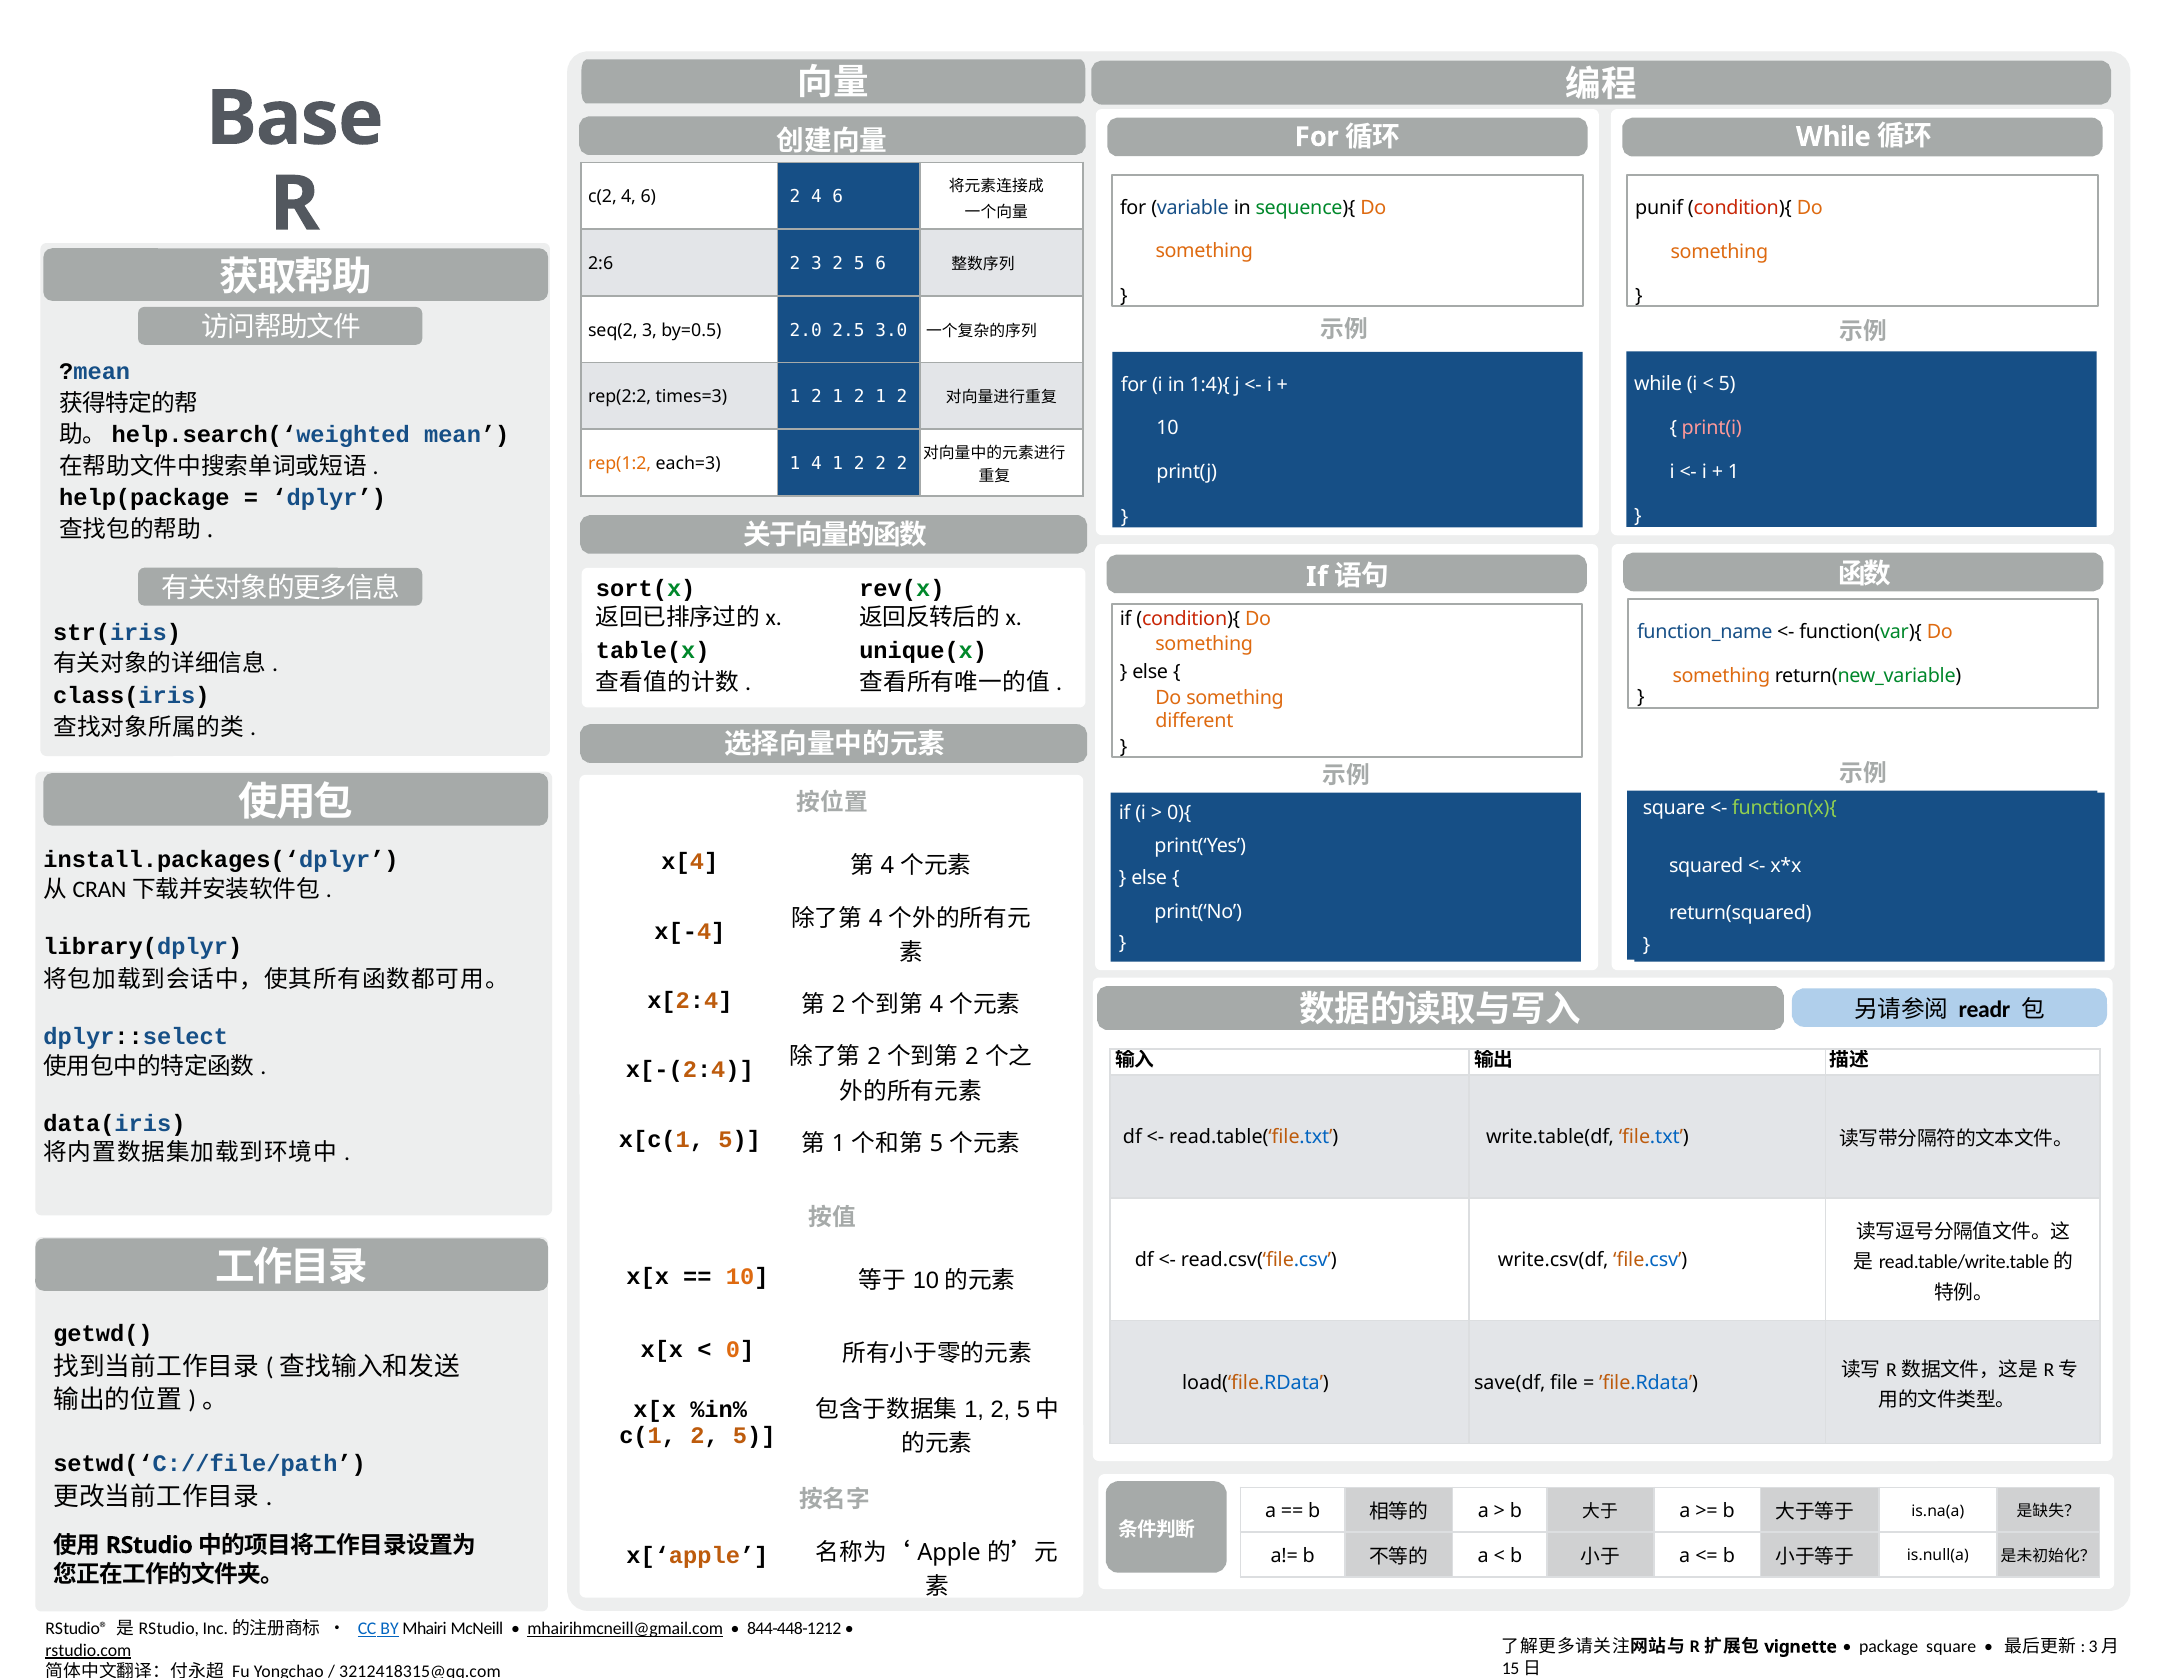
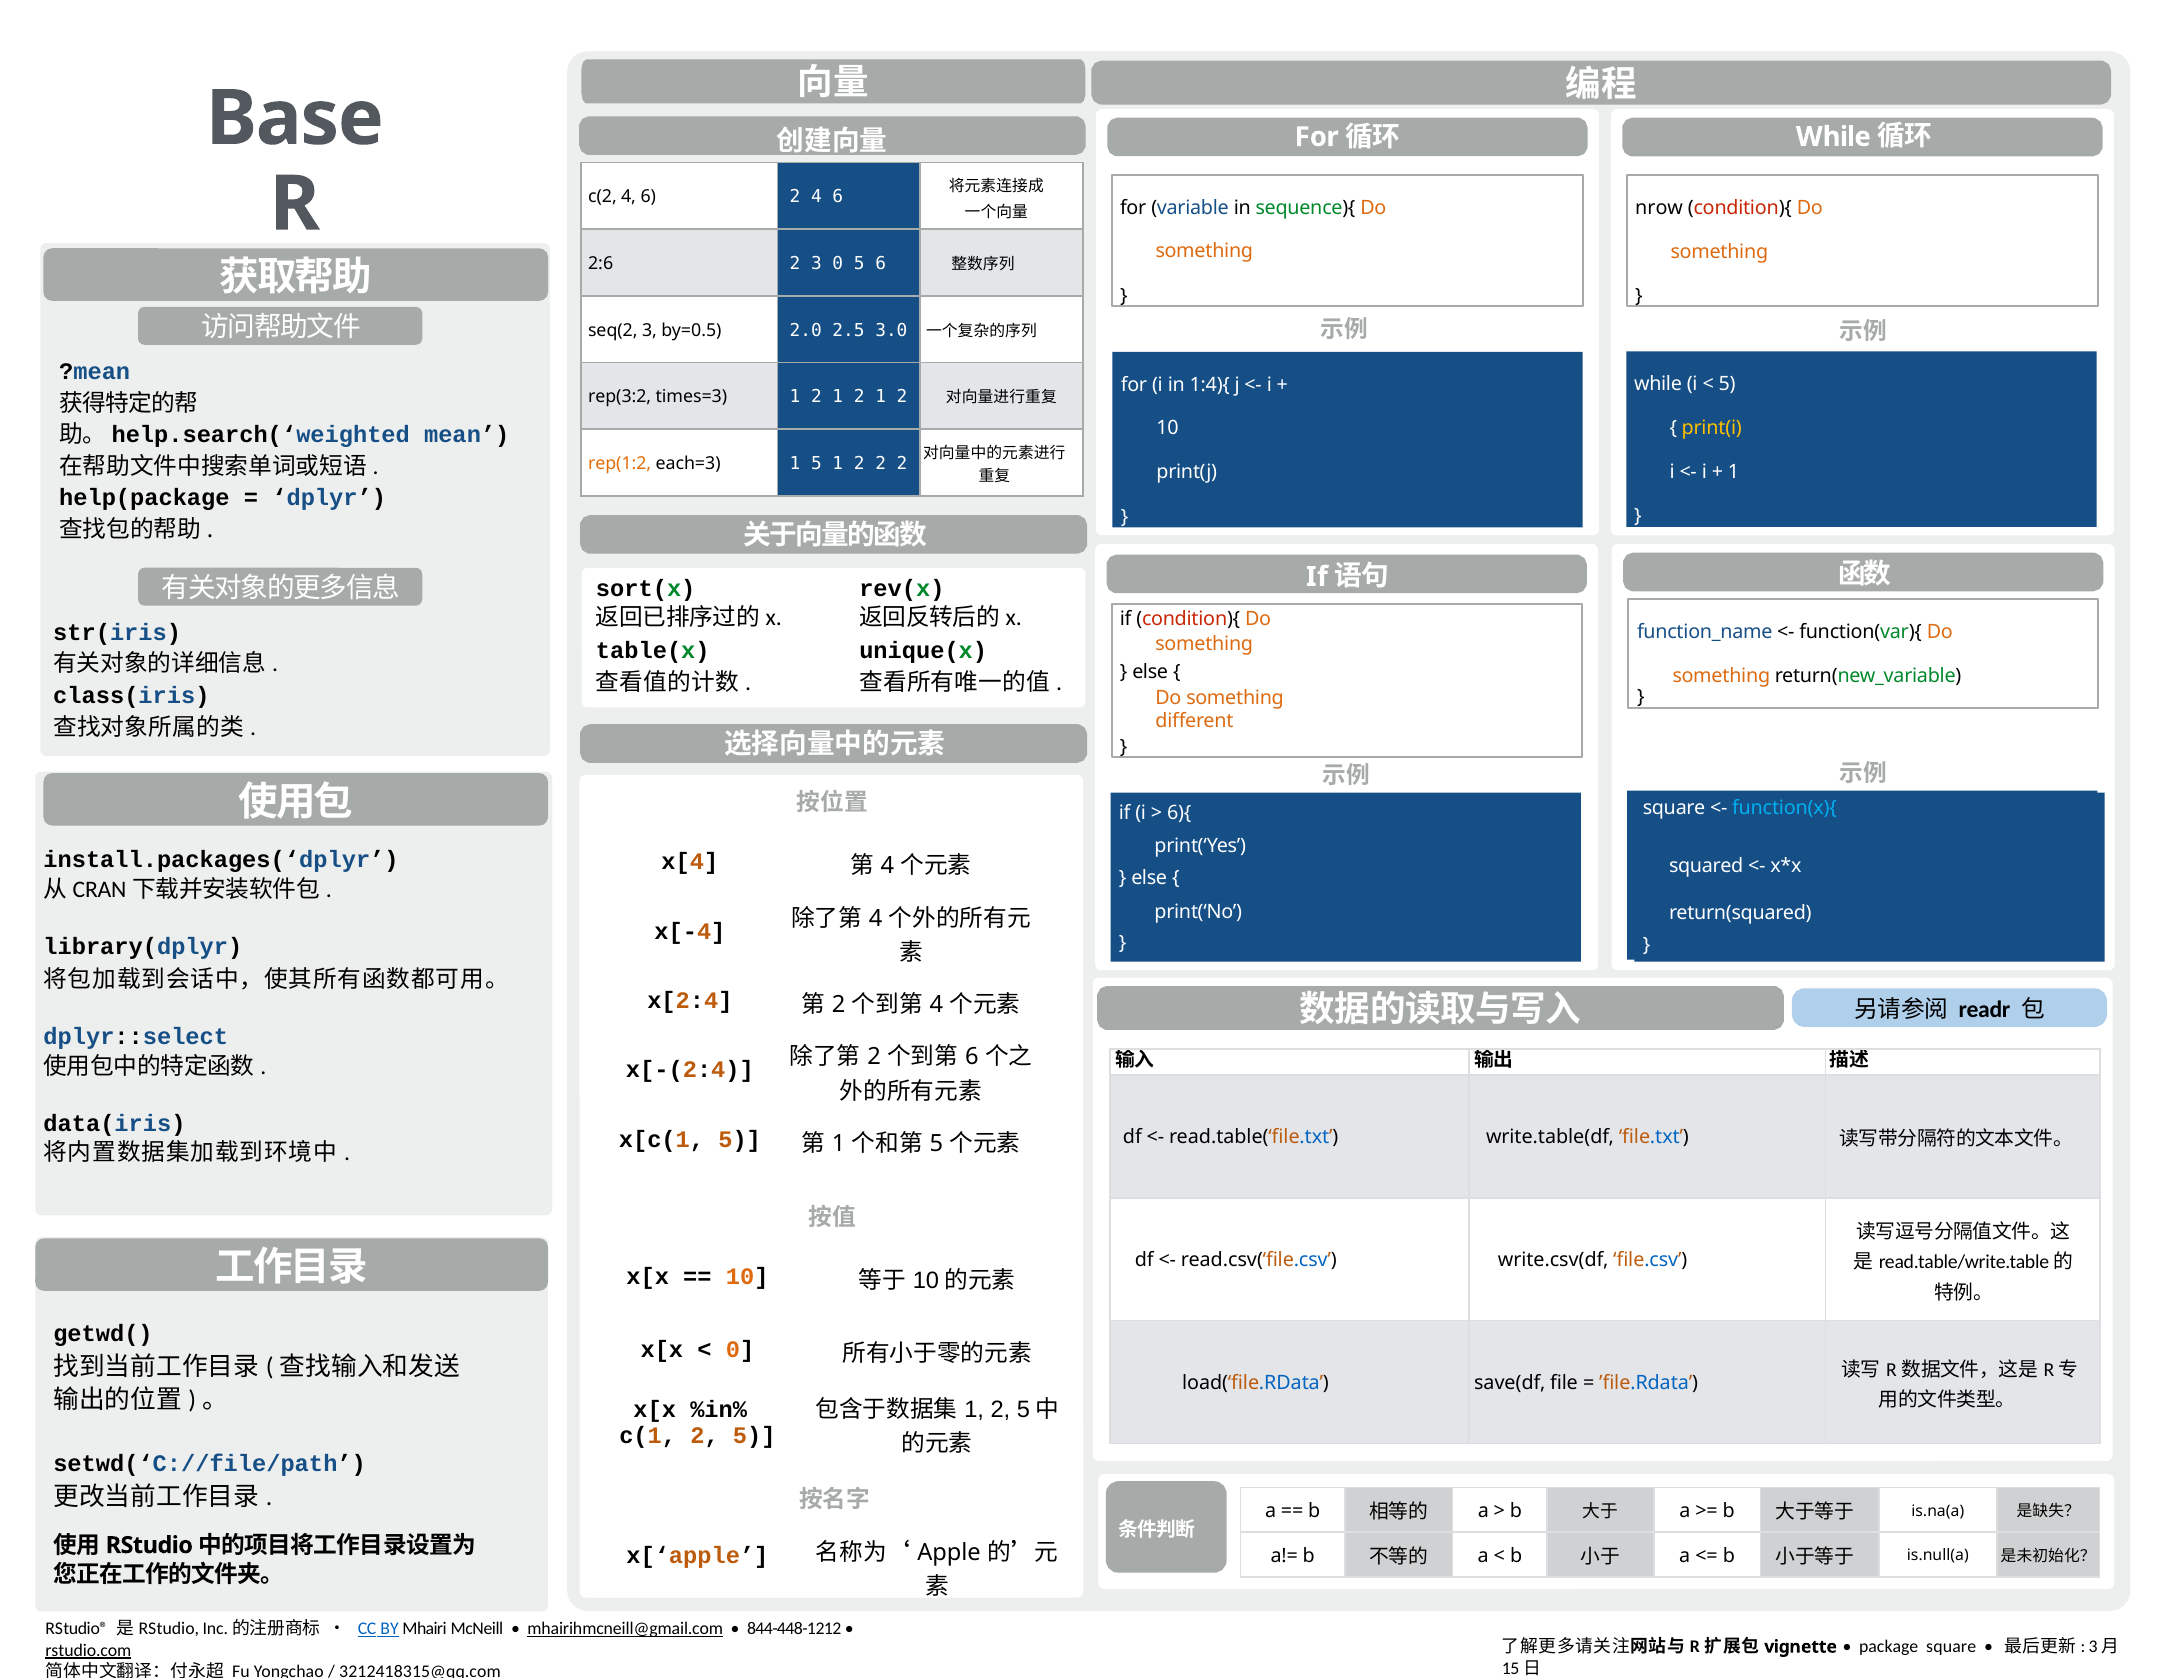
punif: punif -> nrow (1659, 208)
3 2: 2 -> 0 (838, 263)
rep(2:2: rep(2:2 -> rep(3:2 (620, 397)
print(i colour: pink -> yellow (1712, 428)
1 4: 4 -> 5 (816, 463)
function(x){ colour: light green -> light blue (1784, 808)
0){: 0){ -> 6){ (1179, 813)
2: 2 -> 6 (972, 1057)
